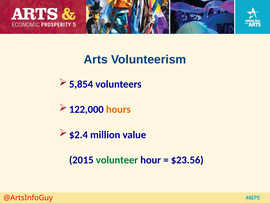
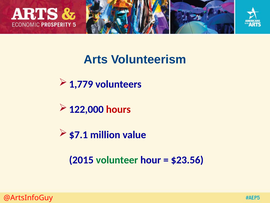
5,854: 5,854 -> 1,779 (81, 84)
hours colour: orange -> red (118, 109)
$2.4: $2.4 -> $7.1 (78, 134)
